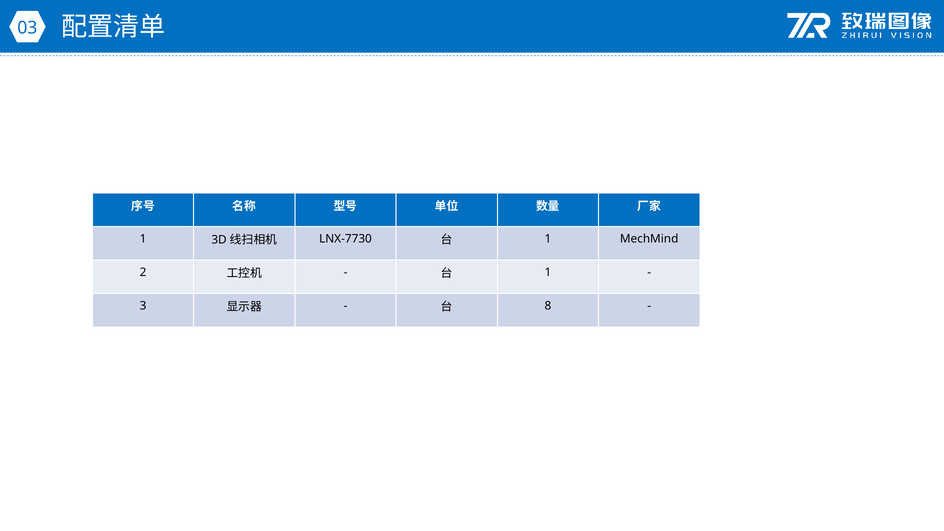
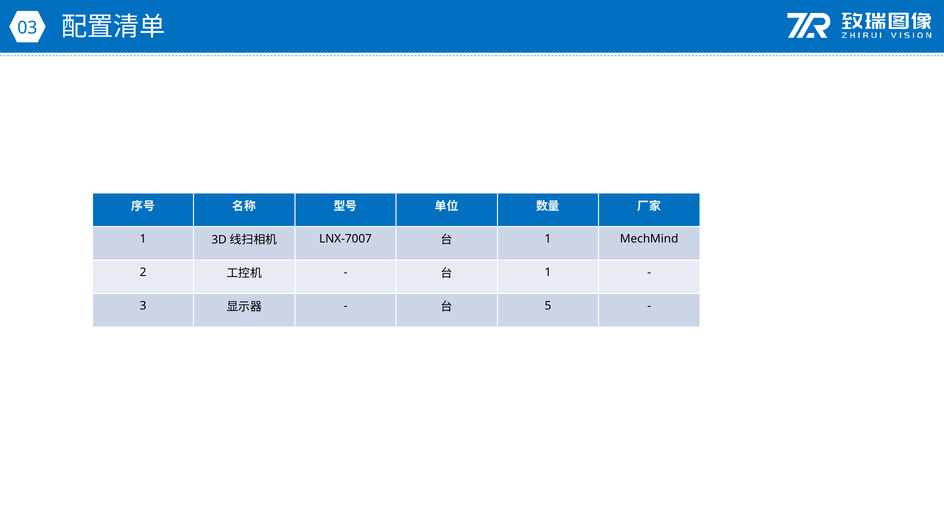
LNX-7730: LNX-7730 -> LNX-7007 (345, 239)
8: 8 -> 5 (548, 306)
